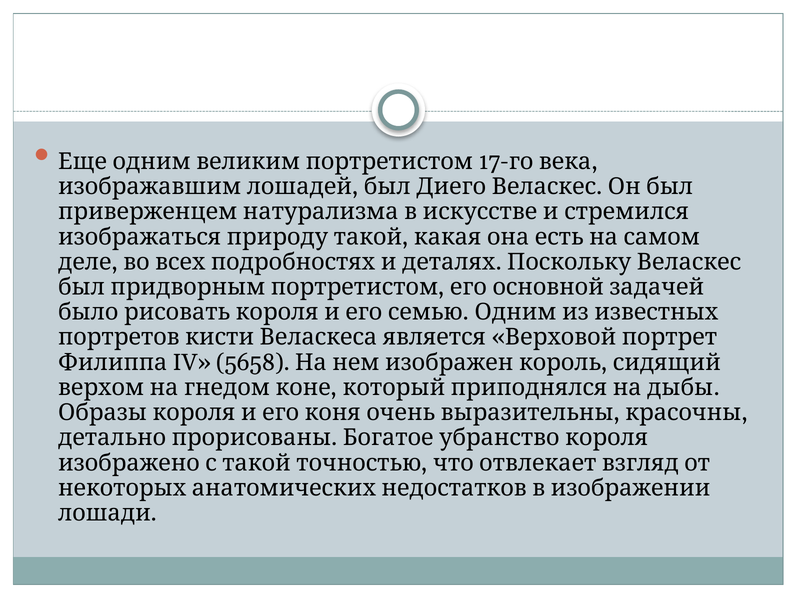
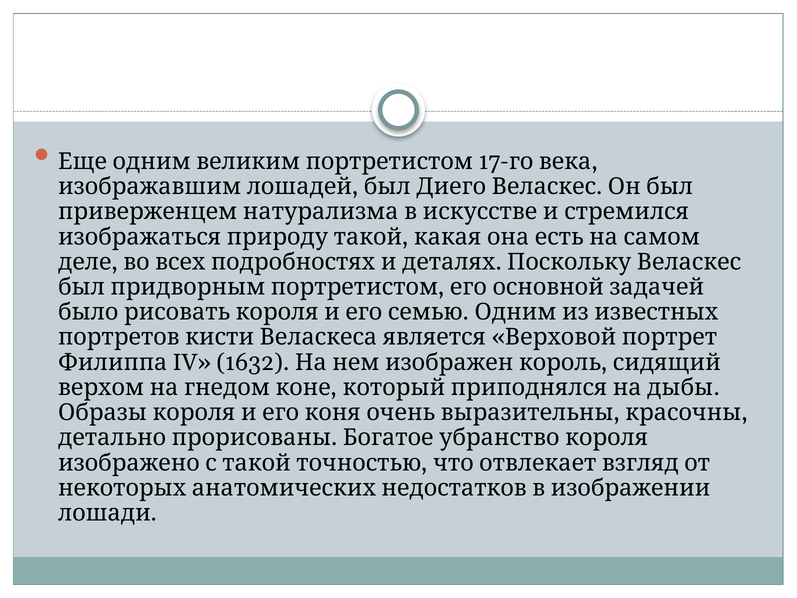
5658: 5658 -> 1632 (253, 362)
